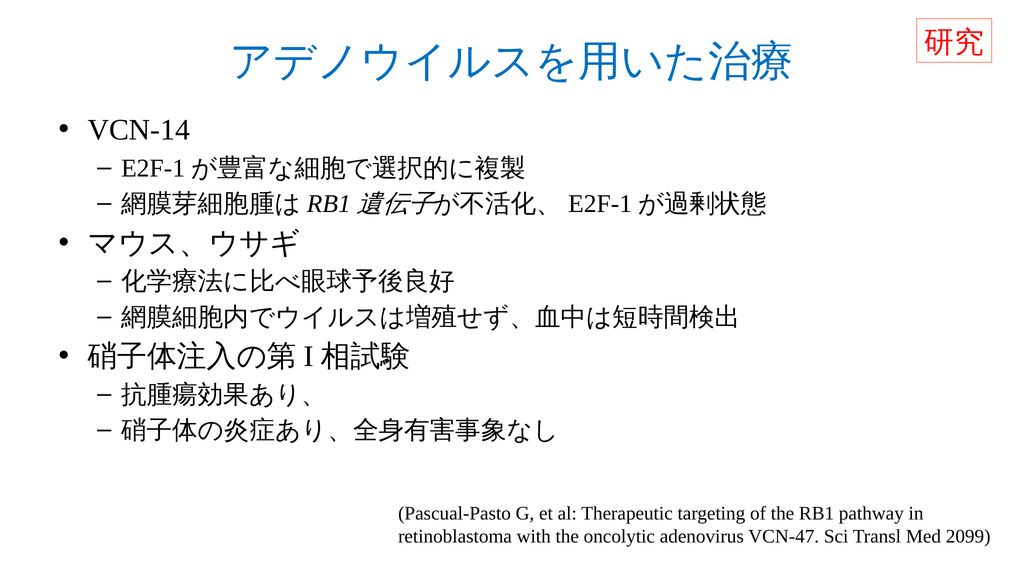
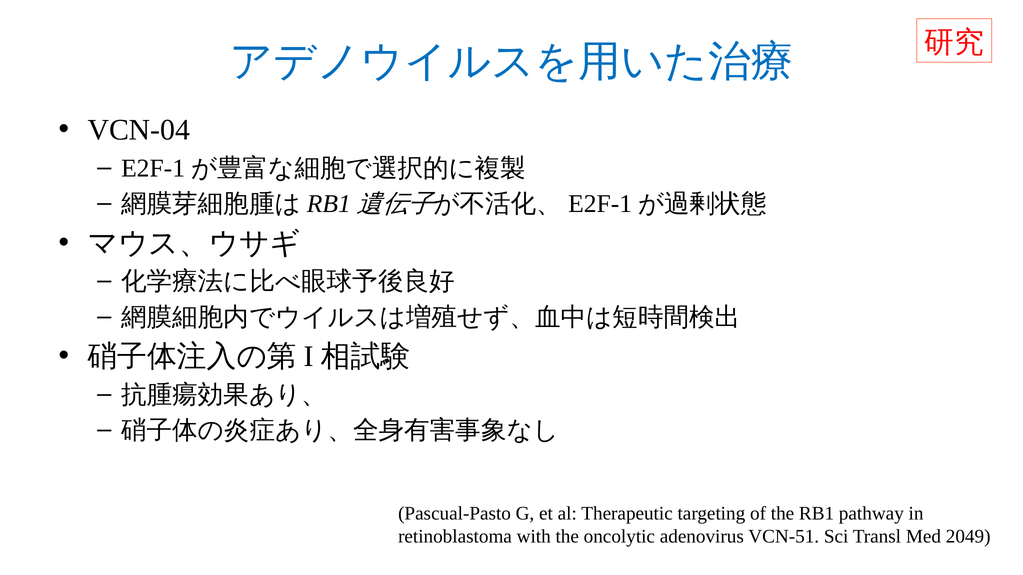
VCN-14: VCN-14 -> VCN-04 (139, 130)
VCN-47: VCN-47 -> VCN-51 (784, 537)
2099: 2099 -> 2049 (968, 537)
